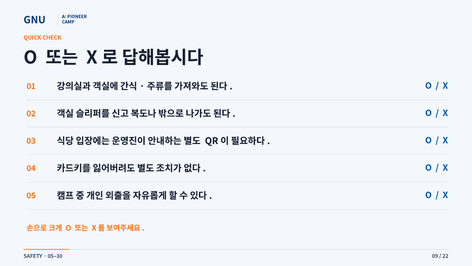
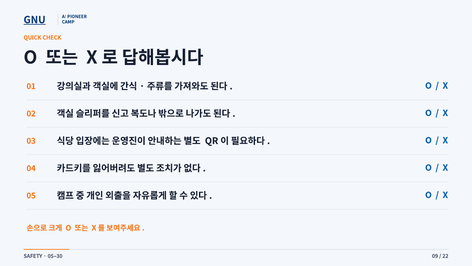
GNU underline: none -> present (35, 20)
